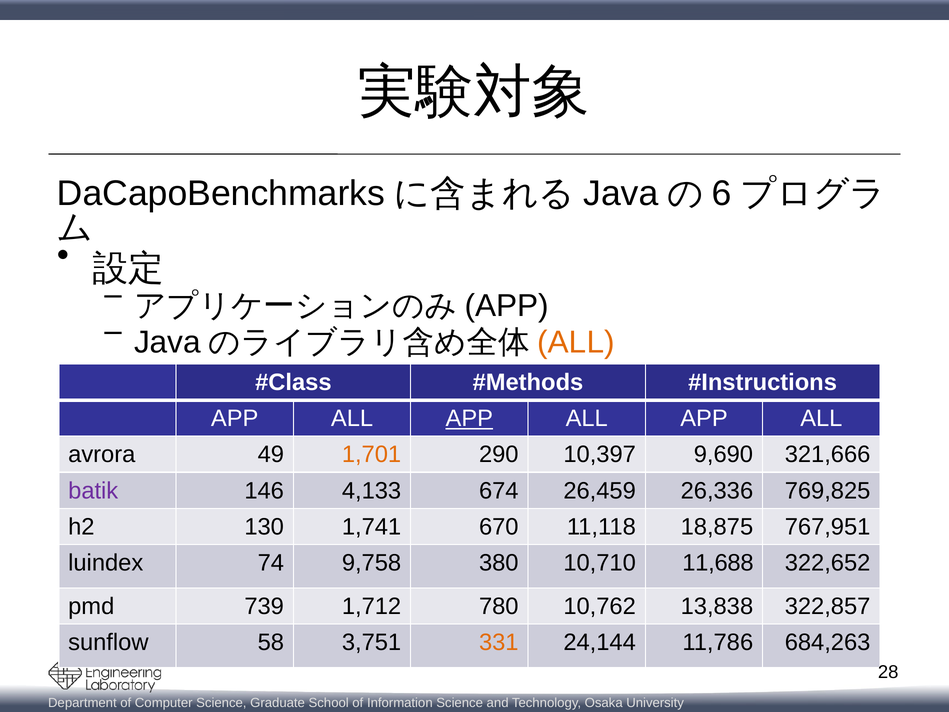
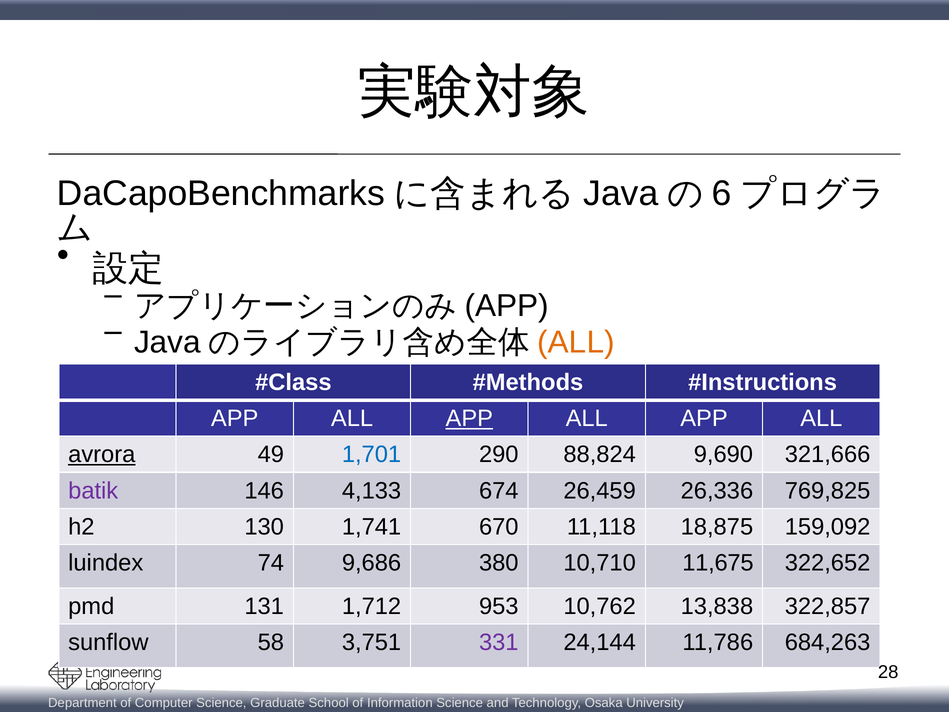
avrora underline: none -> present (102, 454)
1,701 colour: orange -> blue (372, 454)
10,397: 10,397 -> 88,824 (600, 454)
767,951: 767,951 -> 159,092 (828, 527)
9,758: 9,758 -> 9,686 (372, 563)
11,688: 11,688 -> 11,675 (718, 563)
739: 739 -> 131 (264, 606)
780: 780 -> 953 (499, 606)
331 colour: orange -> purple (499, 642)
